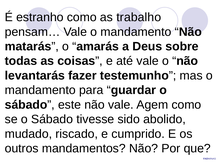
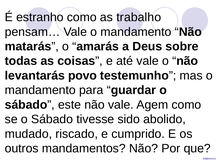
fazer: fazer -> povo (82, 76)
